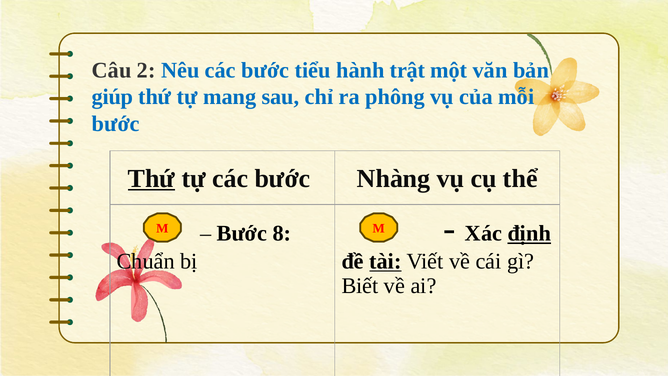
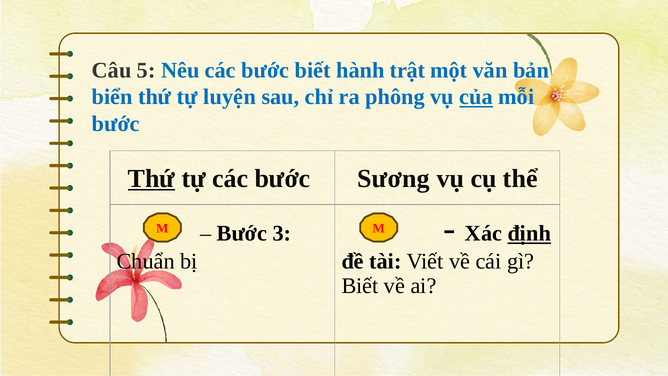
2: 2 -> 5 (146, 70)
bước tiểu: tiểu -> biết (313, 70)
giúp: giúp -> biển (112, 97)
mang: mang -> luyện (230, 97)
của underline: none -> present (476, 97)
Nhàng: Nhàng -> Sương (393, 179)
8: 8 -> 3 (282, 233)
tài underline: present -> none (385, 261)
